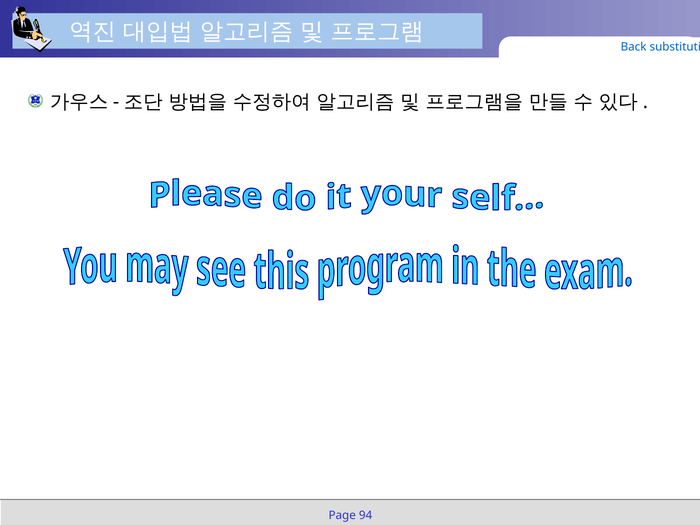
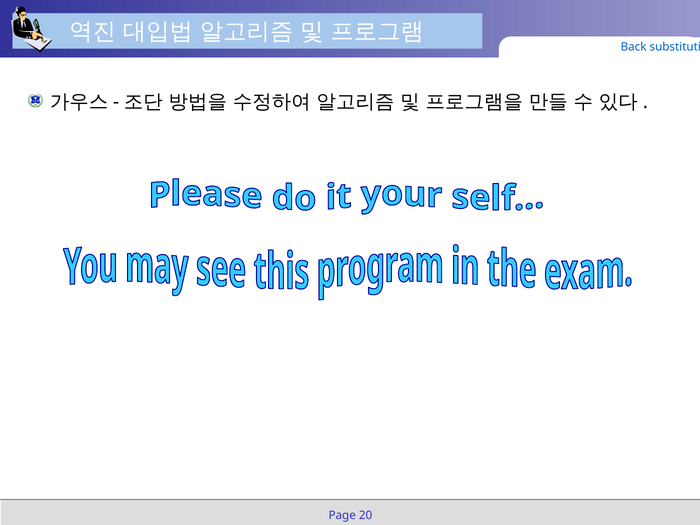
94: 94 -> 20 (366, 515)
